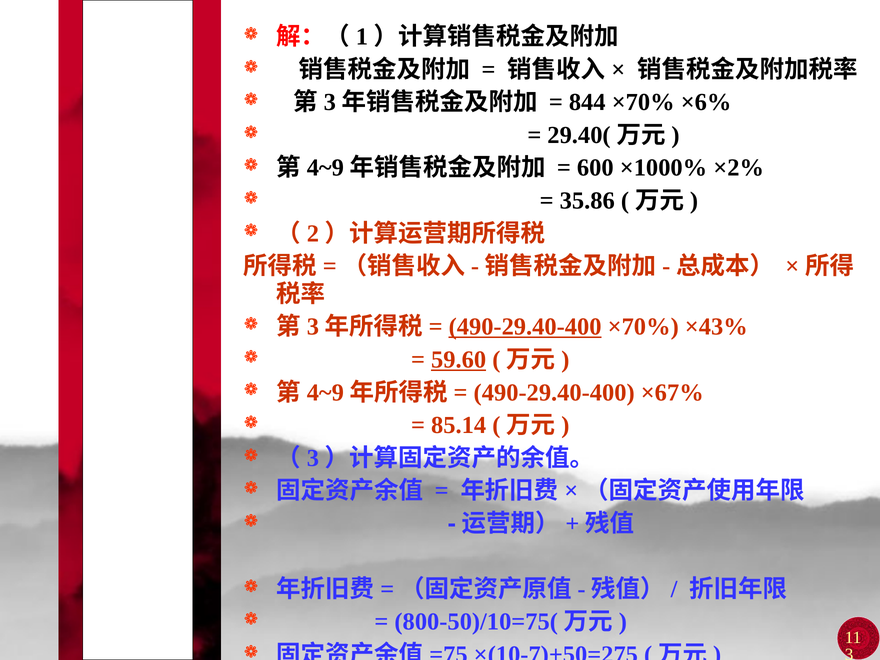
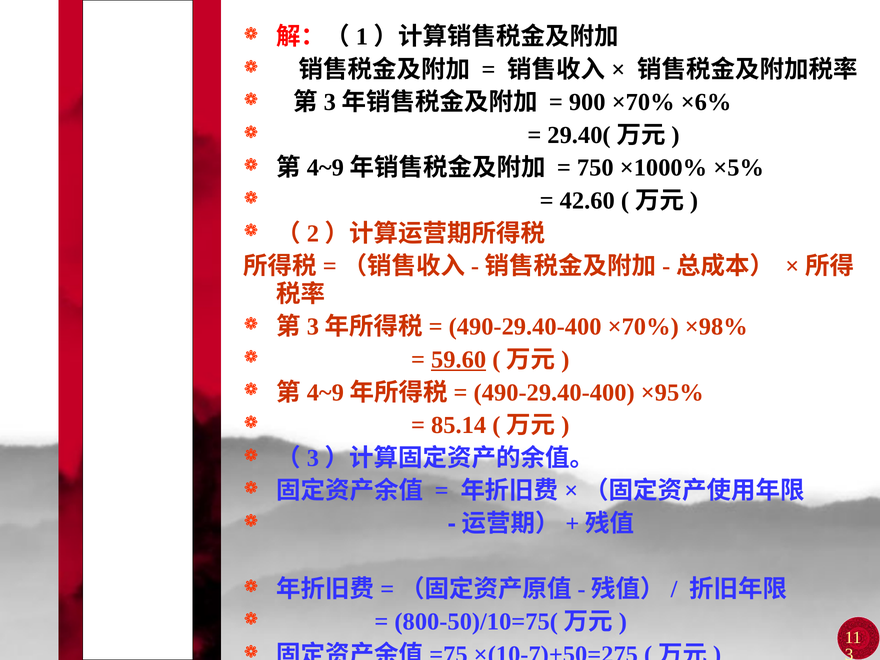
844: 844 -> 900 (587, 102)
600: 600 -> 750 (595, 168)
×2%: ×2% -> ×5% (739, 168)
35.86: 35.86 -> 42.60 (587, 201)
490-29.40-400 underline: present -> none (525, 327)
×43%: ×43% -> ×98% (716, 327)
×67%: ×67% -> ×95% (672, 392)
